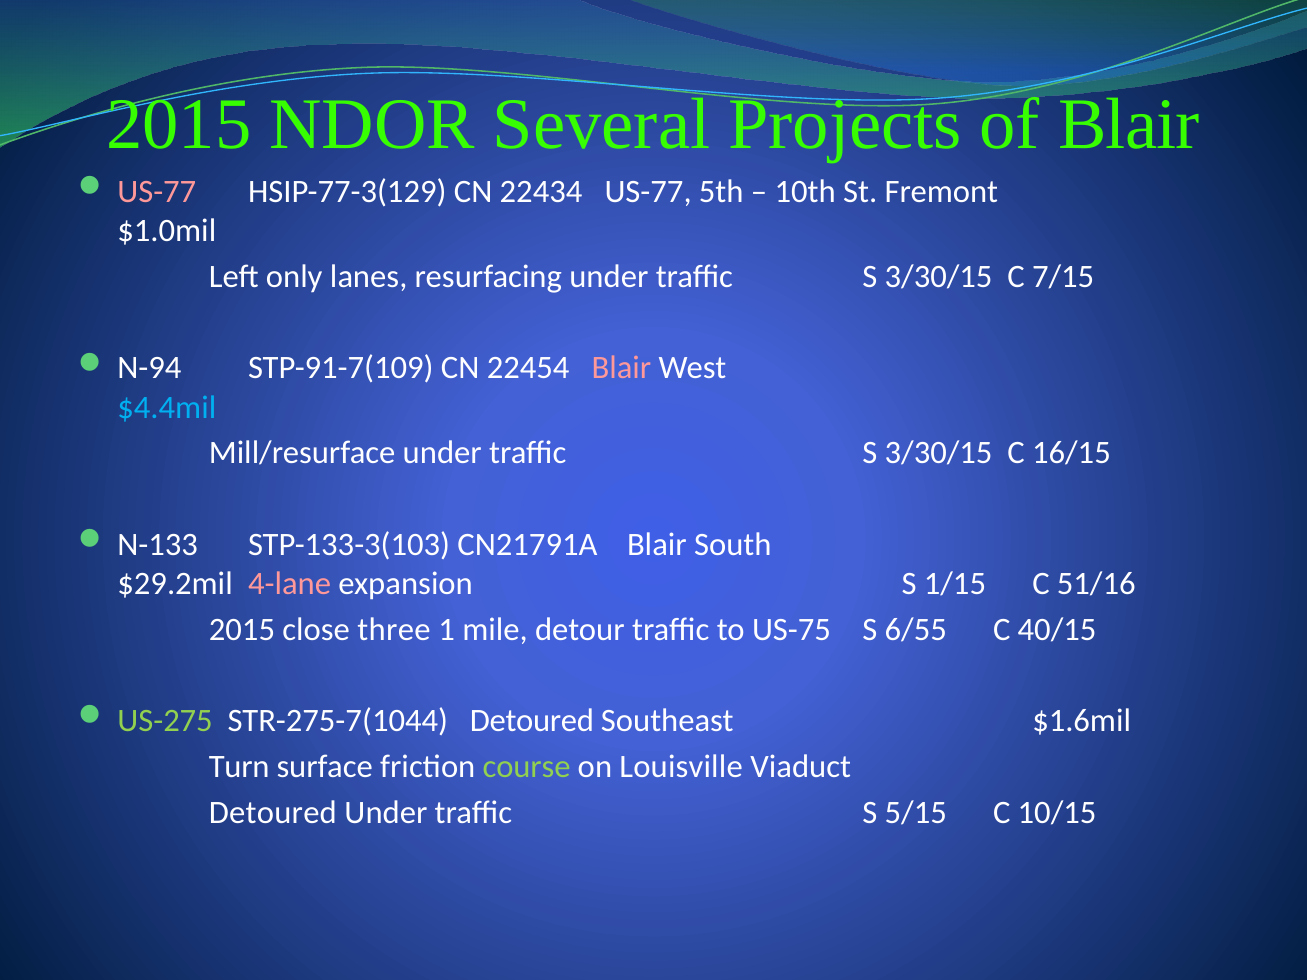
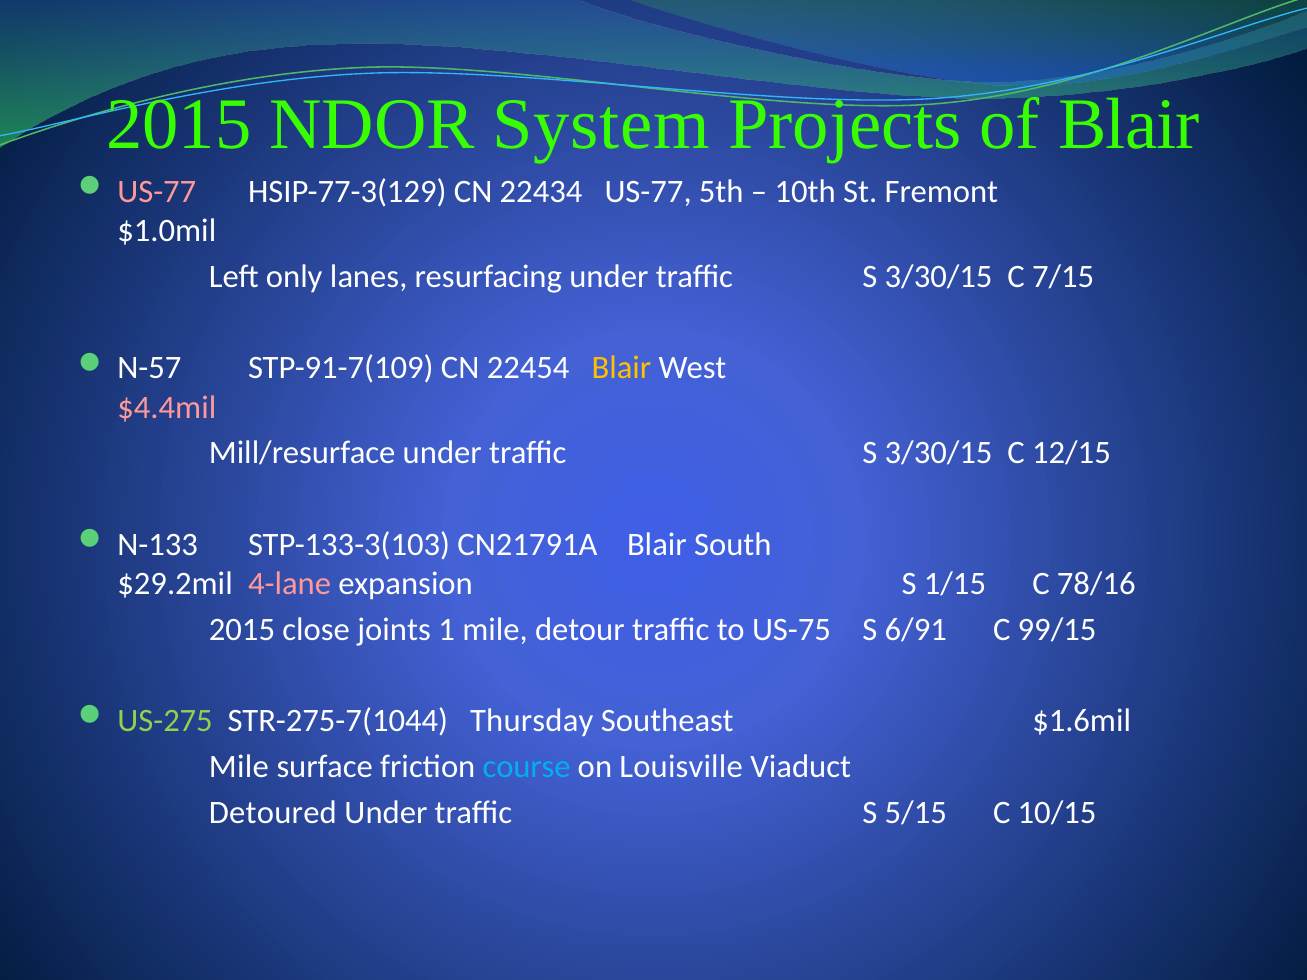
Several: Several -> System (601, 125)
N-94: N-94 -> N-57 (149, 368)
Blair colour: pink -> yellow (621, 368)
$4.4mil colour: light blue -> pink (167, 407)
16/15: 16/15 -> 12/15 (1071, 453)
51/16: 51/16 -> 78/16 (1096, 584)
three: three -> joints (394, 630)
6/55: 6/55 -> 6/91 (916, 630)
40/15: 40/15 -> 99/15 (1057, 630)
STR-275-7(1044 Detoured: Detoured -> Thursday (532, 721)
Turn: Turn -> Mile (239, 767)
course colour: light green -> light blue (527, 767)
